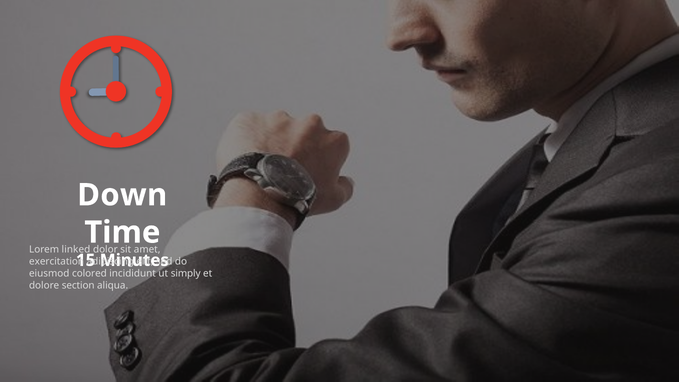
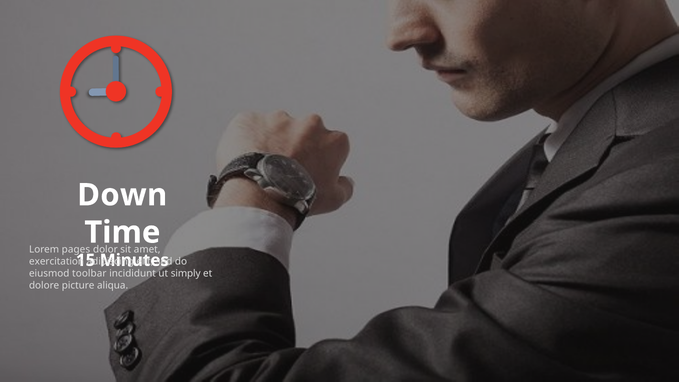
linked: linked -> pages (76, 250)
colored: colored -> toolbar (89, 273)
section: section -> picture (78, 285)
